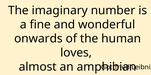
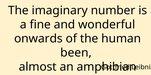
loves: loves -> been (76, 53)
